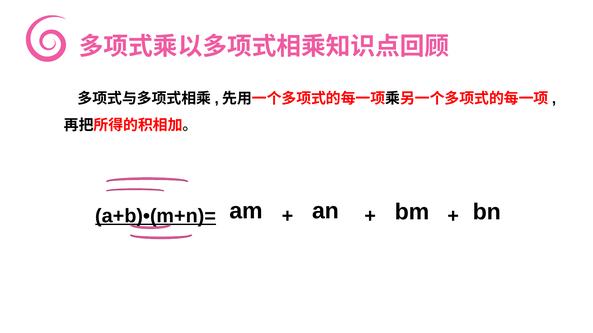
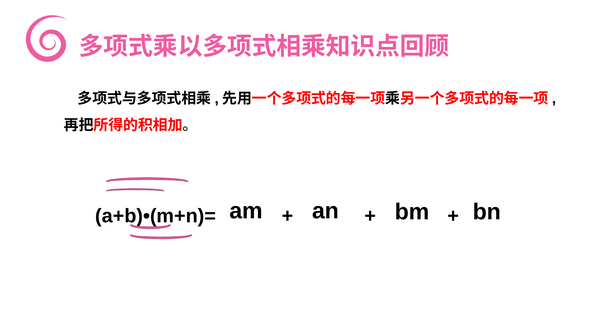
a+b)•(m+n)= underline: present -> none (156, 216)
